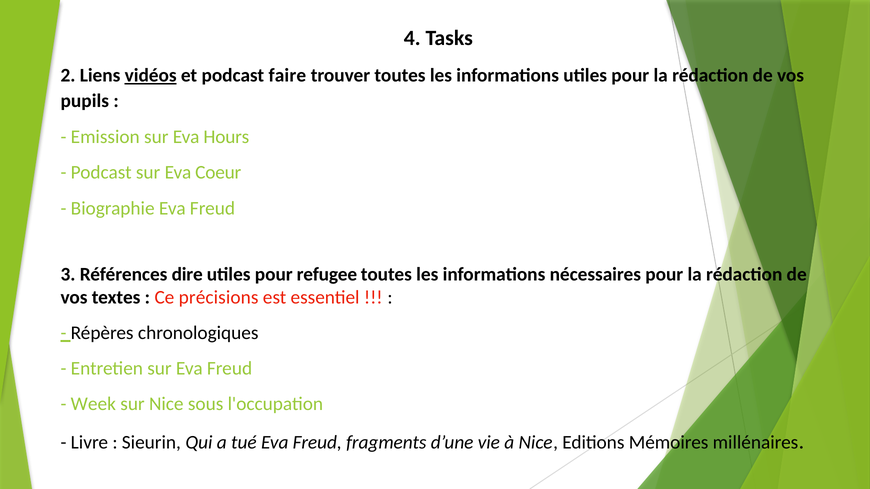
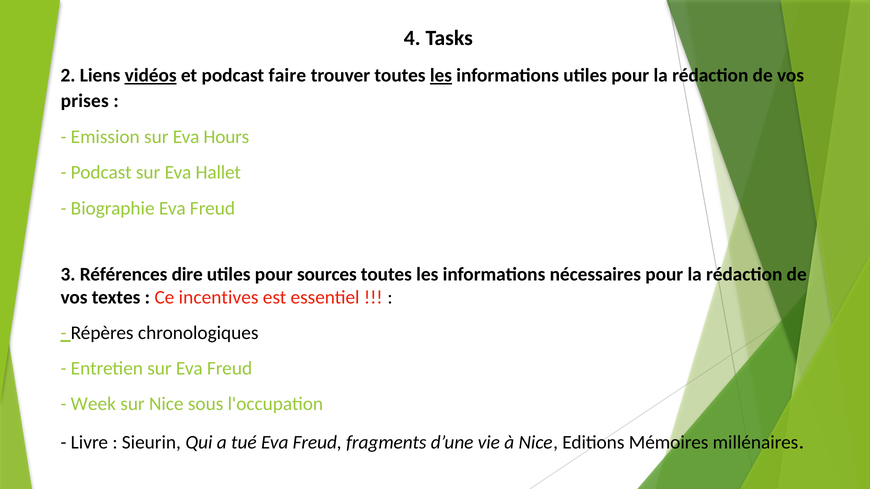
les underline: none -> present (441, 76)
pupils: pupils -> prises (85, 101)
Coeur: Coeur -> Hallet (218, 173)
refugee: refugee -> sources (327, 275)
précisions: précisions -> incentives (219, 298)
